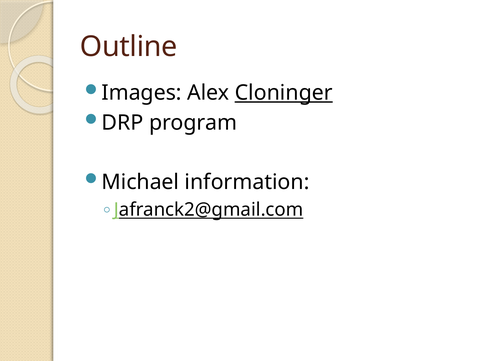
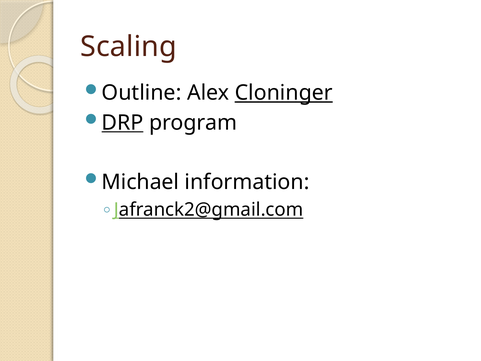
Outline: Outline -> Scaling (128, 47)
Images: Images -> Outline (142, 93)
DRP underline: none -> present (123, 123)
